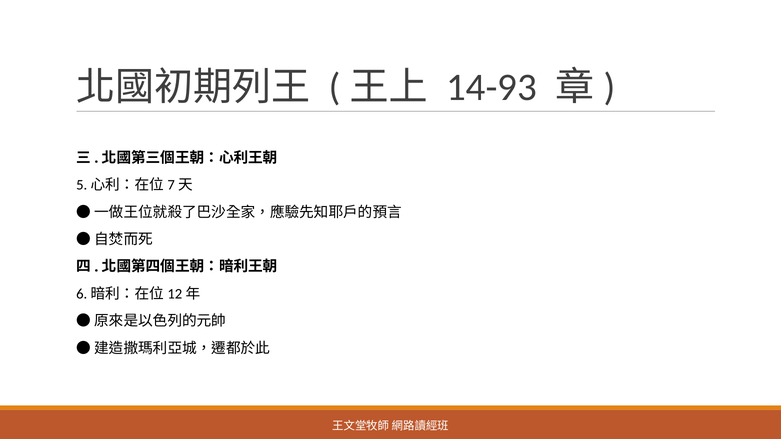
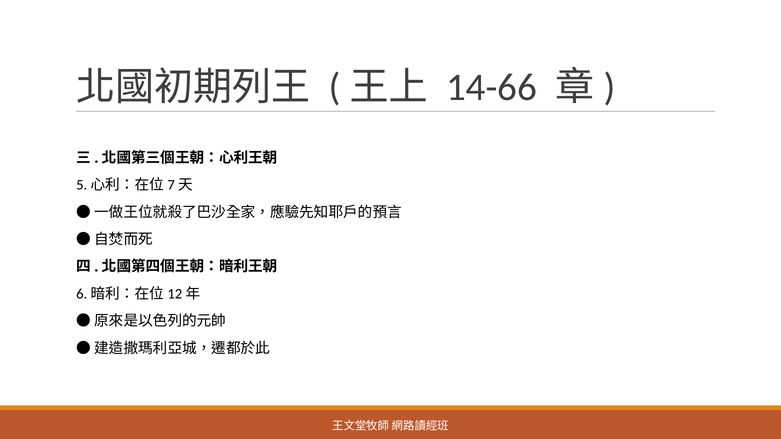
14-93: 14-93 -> 14-66 (491, 87)
